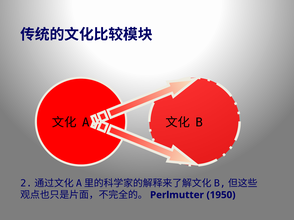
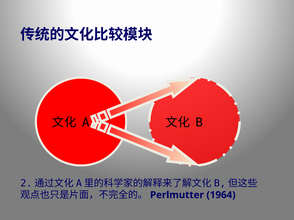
1950: 1950 -> 1964 (221, 195)
